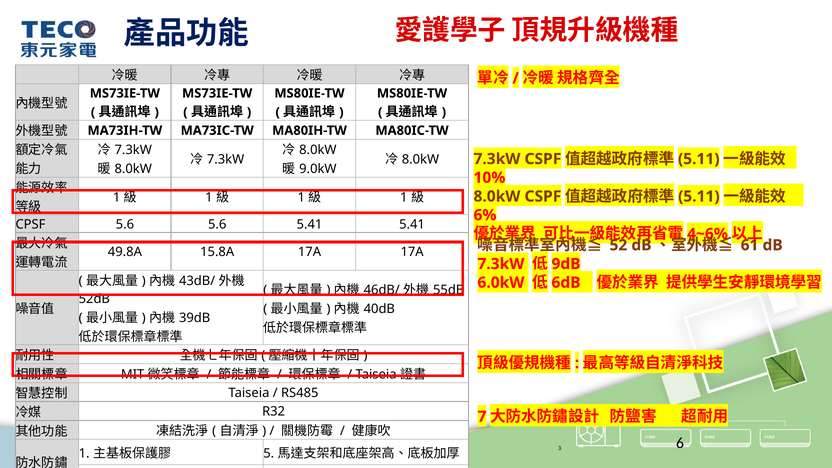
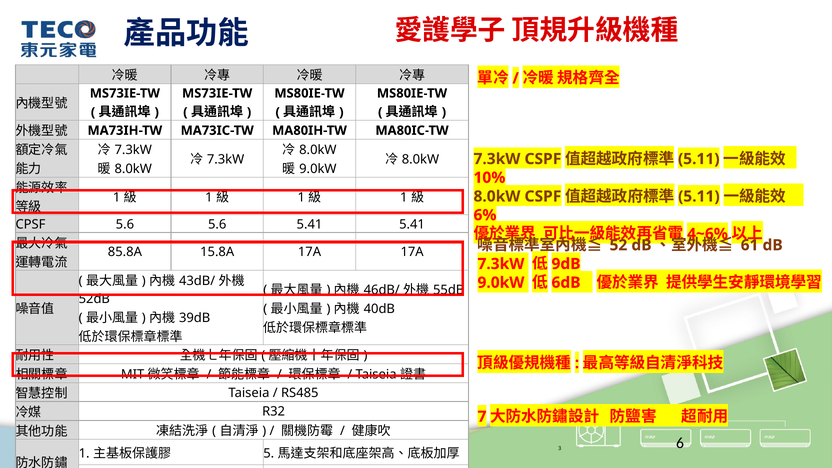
49.8A: 49.8A -> 85.8A (125, 252)
6.0kW: 6.0kW -> 9.0kW (501, 283)
